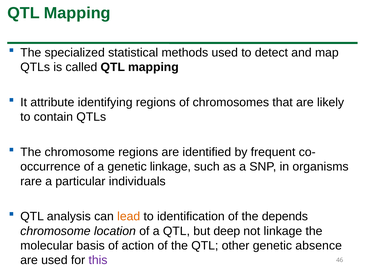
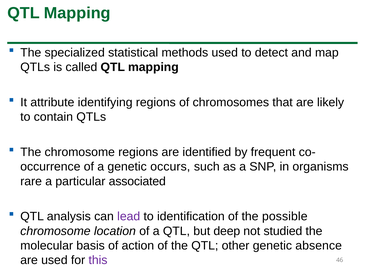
genetic linkage: linkage -> occurs (170, 167)
individuals: individuals -> associated (137, 182)
lead colour: orange -> purple (129, 217)
depends: depends -> possible (285, 217)
not linkage: linkage -> studied (283, 232)
